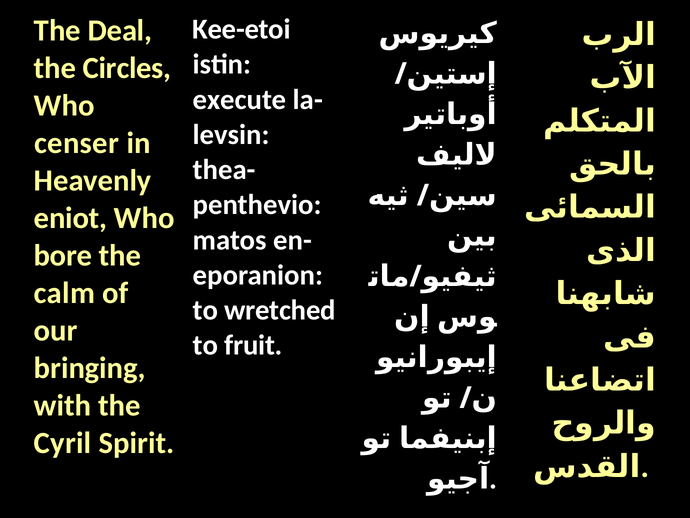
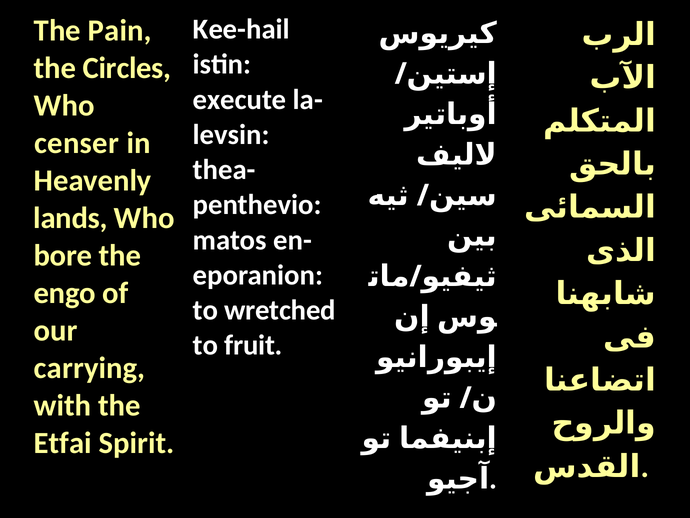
Kee-etoi: Kee-etoi -> Kee-hail (241, 29)
Deal: Deal -> Pain (120, 30)
eniot: eniot -> lands (70, 218)
calm: calm -> engo (65, 293)
bringing: bringing -> carrying (90, 368)
Cyril: Cyril -> Etfai (63, 443)
